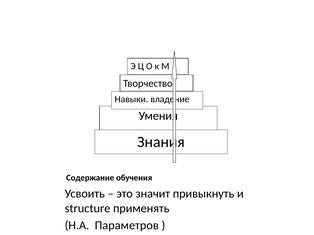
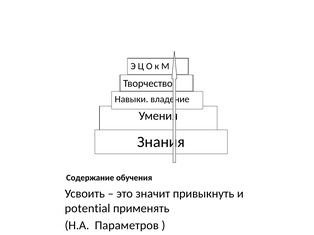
structure: structure -> potential (87, 209)
